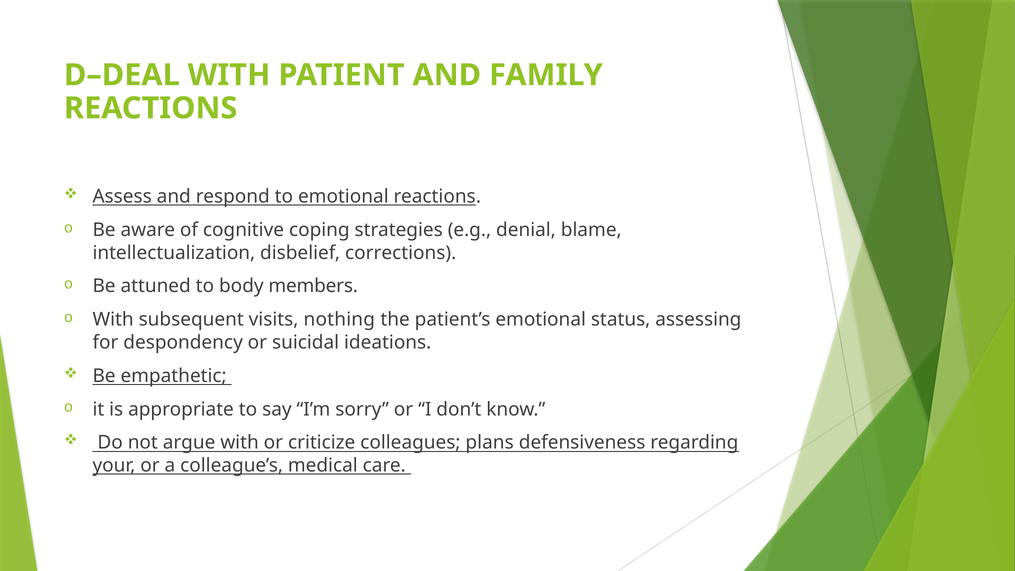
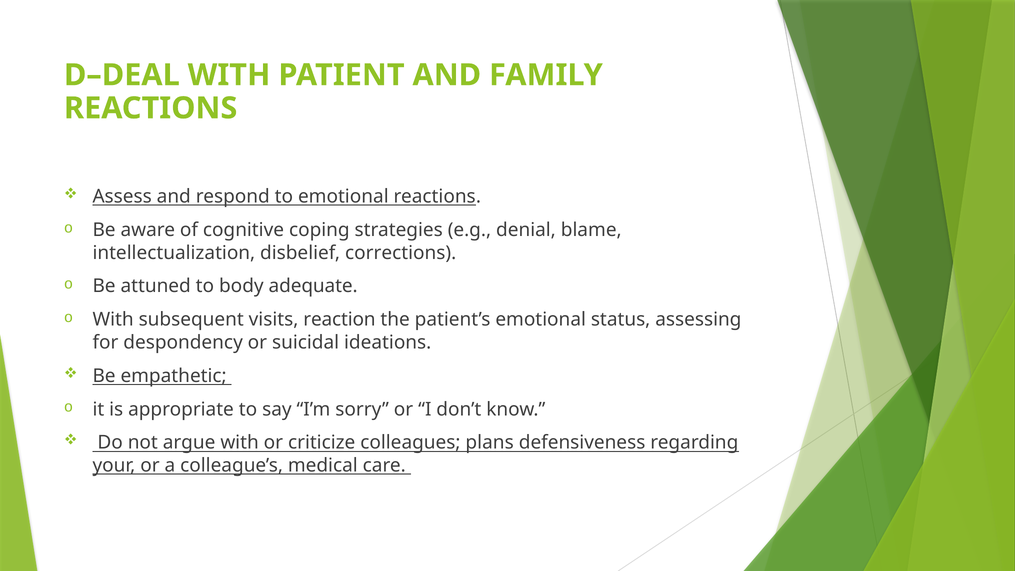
members: members -> adequate (313, 286)
nothing: nothing -> reaction (339, 320)
